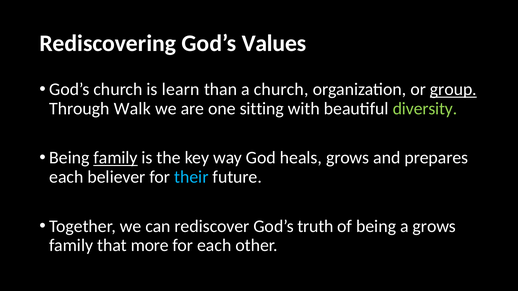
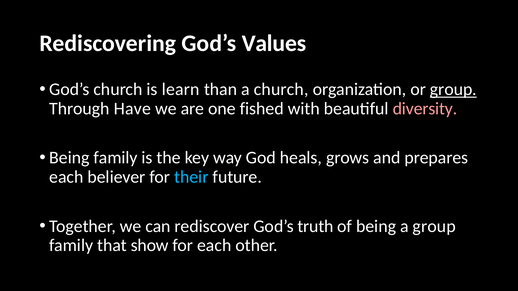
Walk: Walk -> Have (132, 109)
sitting: sitting -> fished (262, 109)
diversity colour: light green -> pink (425, 109)
family underline: present -> none (116, 158)
a grows: grows -> group (434, 226)
more: more -> show (150, 246)
